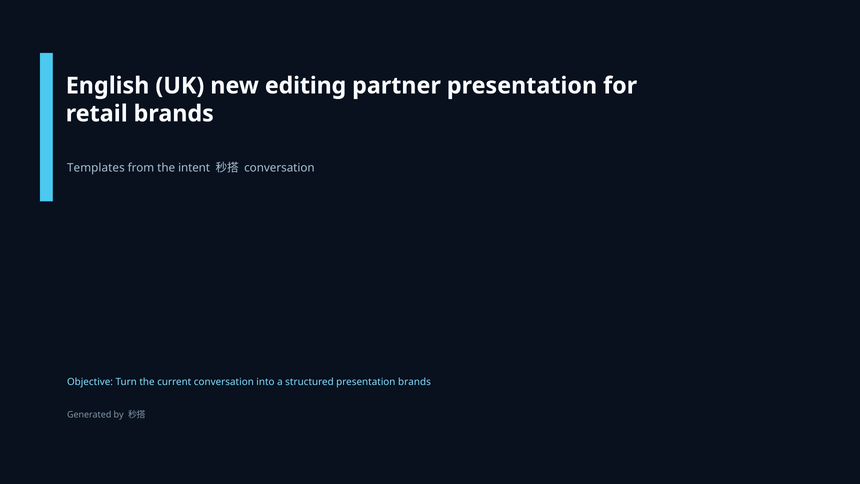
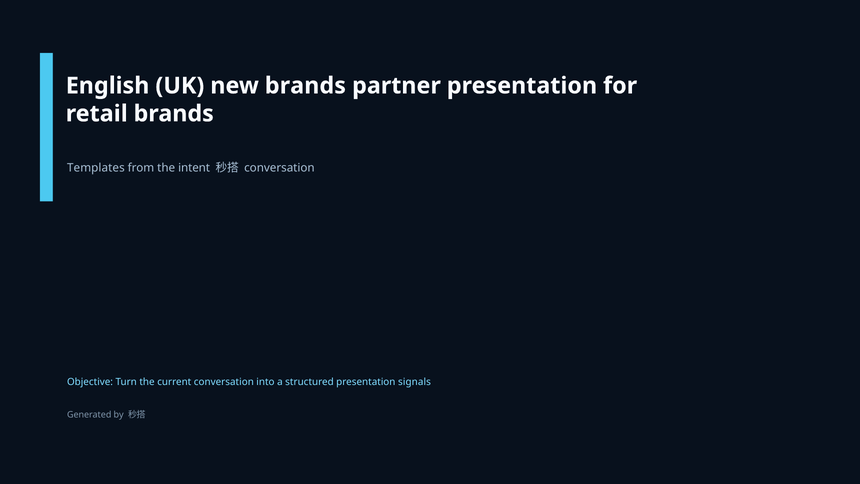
new editing: editing -> brands (305, 86)
presentation brands: brands -> signals (415, 382)
